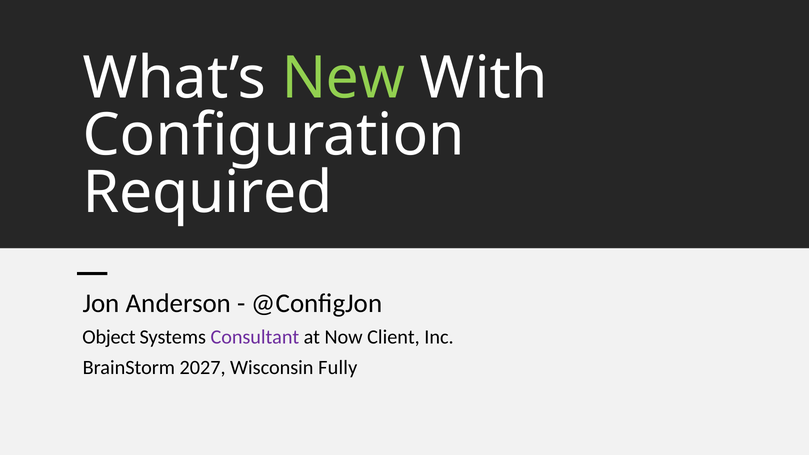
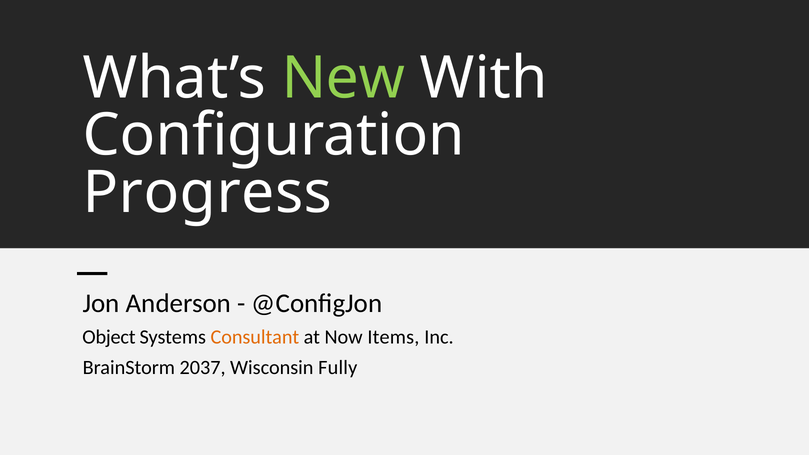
Required: Required -> Progress (207, 193)
Consultant colour: purple -> orange (255, 337)
Client: Client -> Items (393, 337)
2027: 2027 -> 2037 (203, 368)
